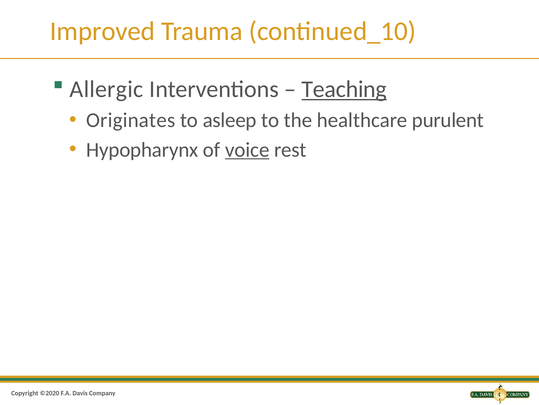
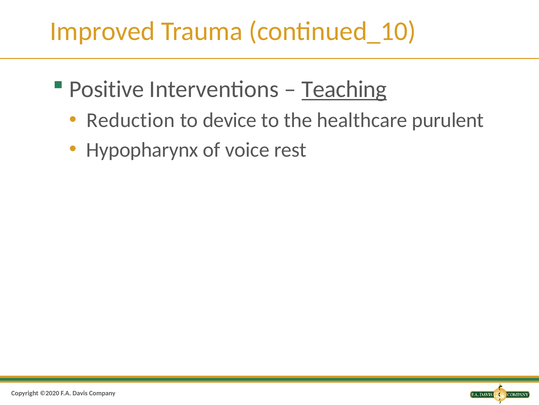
Allergic: Allergic -> Positive (107, 89)
Originates: Originates -> Reduction (131, 120)
asleep: asleep -> device (230, 120)
voice underline: present -> none (247, 150)
